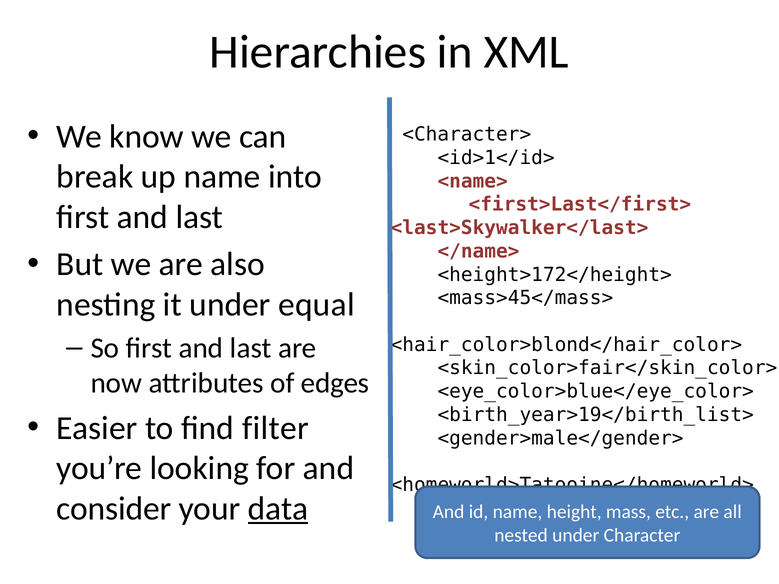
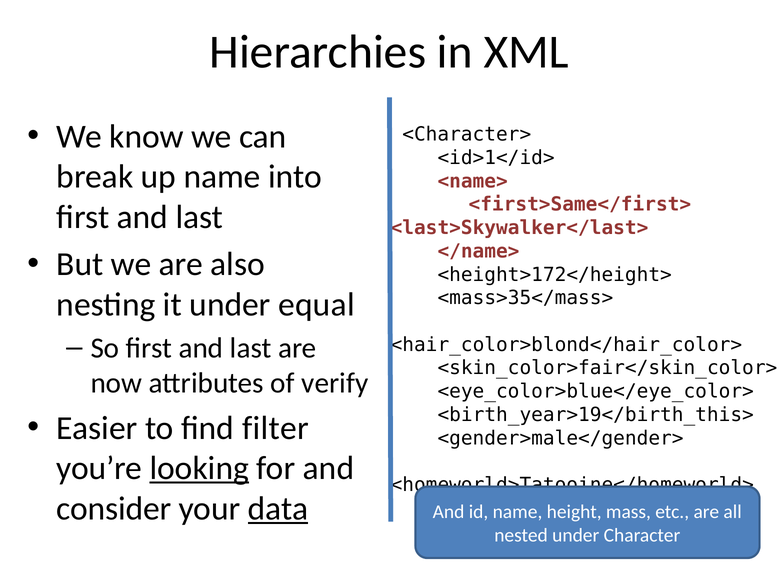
<first>Last</first>: <first>Last</first> -> <first>Same</first> (580, 205)
<mass>45</mass>: <mass>45</mass> -> <mass>35</mass> (525, 298)
edges: edges -> verify (335, 383)
<birth_year>19</birth_list>: <birth_year>19</birth_list> -> <birth_year>19</birth_this> (596, 415)
looking underline: none -> present (199, 468)
